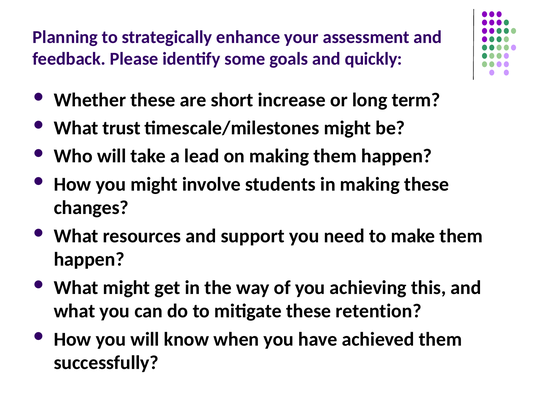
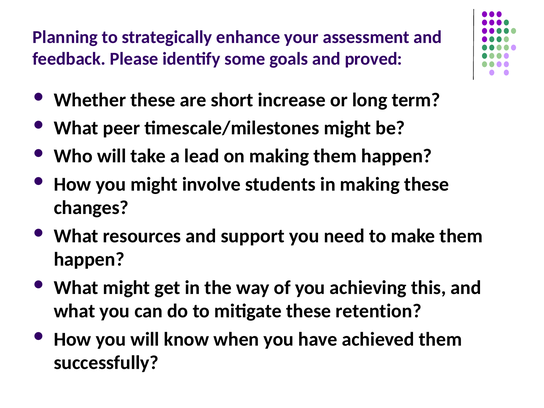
quickly: quickly -> proved (373, 59)
trust: trust -> peer (121, 128)
